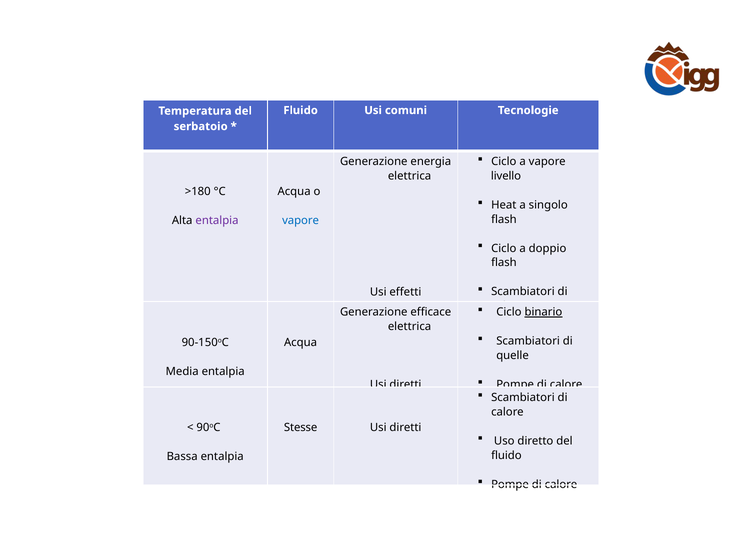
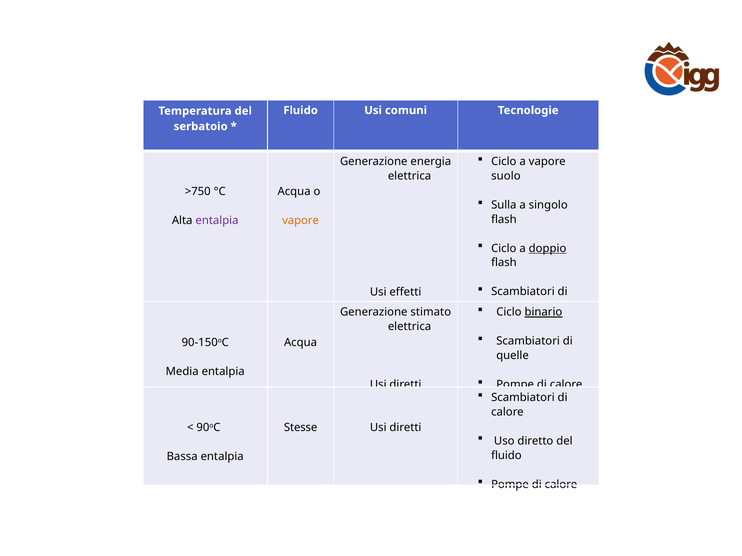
livello: livello -> suolo (506, 176)
>180: >180 -> >750 (198, 192)
Heat: Heat -> Sulla (504, 205)
vapore colour: blue -> orange (301, 221)
doppio underline: none -> present (548, 249)
efficace: efficace -> stimato (431, 312)
